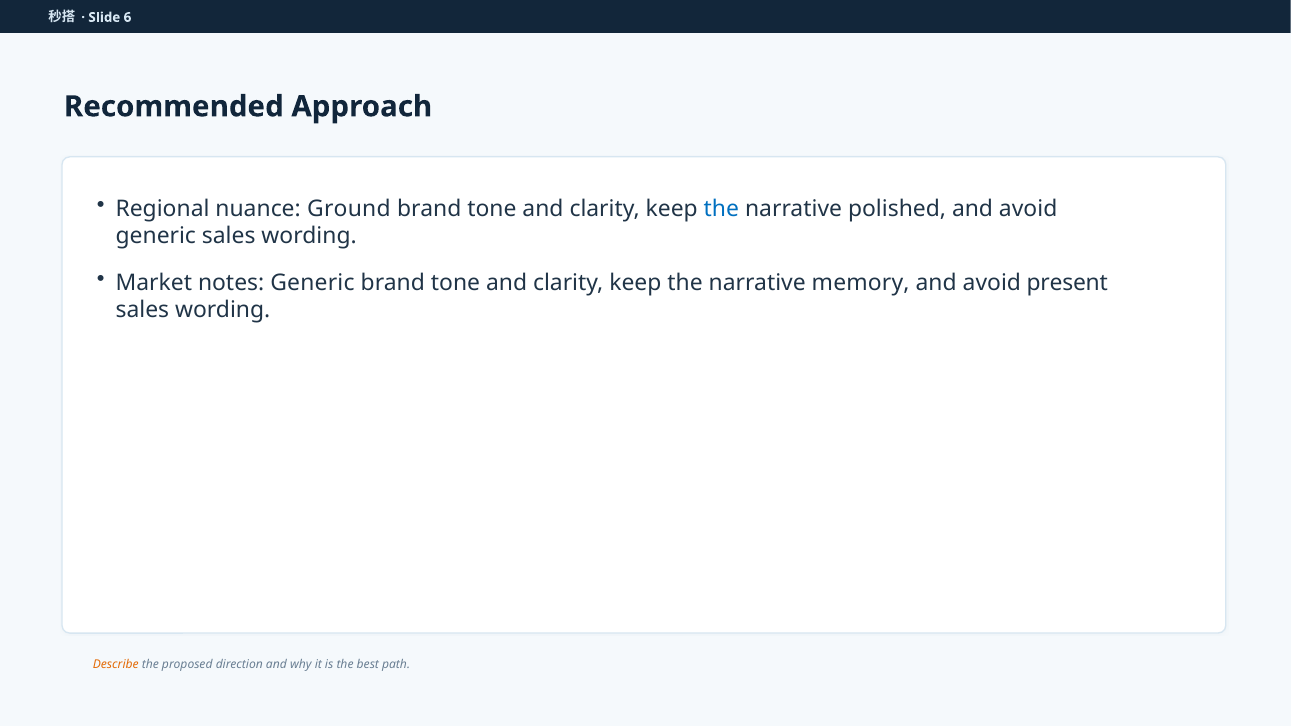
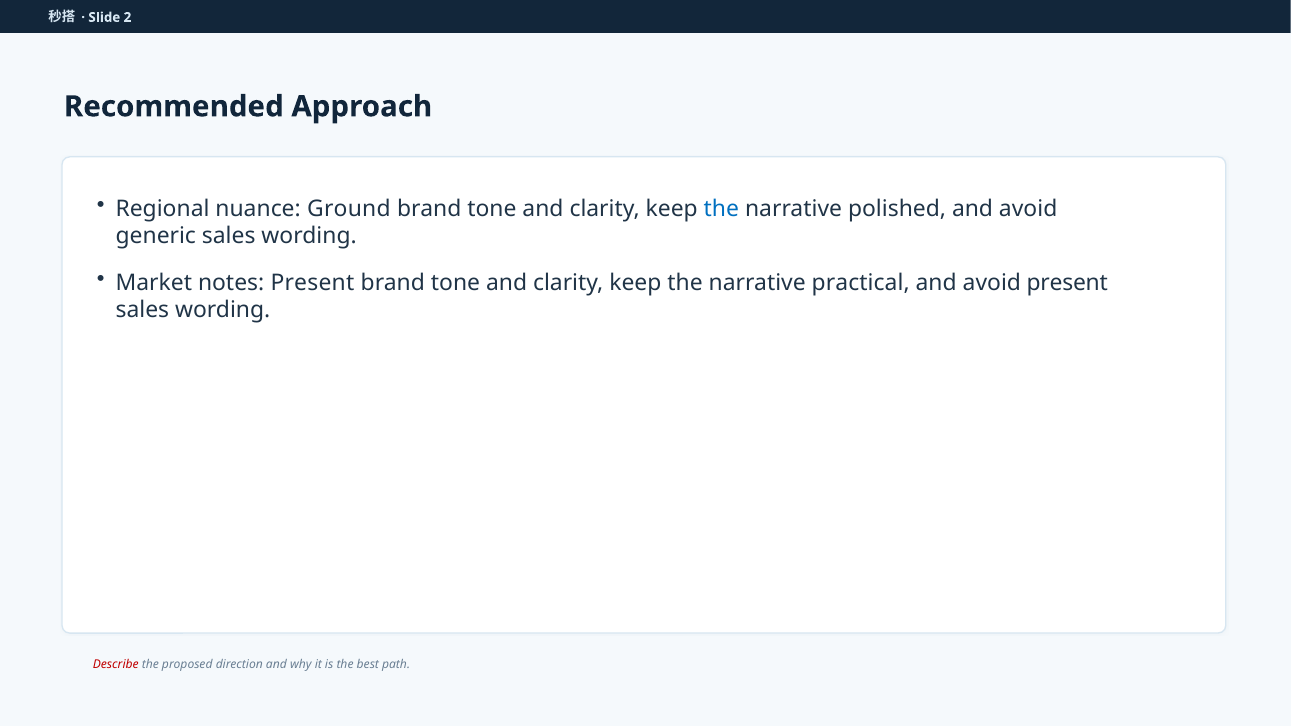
6: 6 -> 2 (128, 17)
notes Generic: Generic -> Present (312, 283)
memory: memory -> practical (861, 283)
Describe colour: orange -> red (116, 665)
